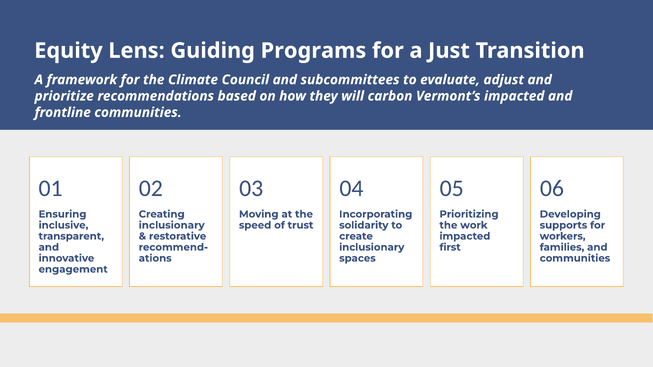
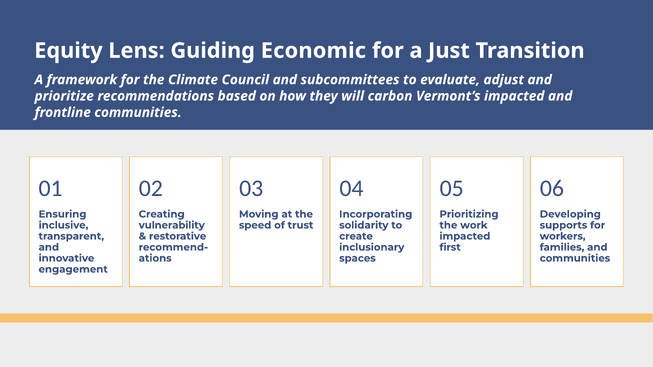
Programs: Programs -> Economic (313, 51)
inclusionary: inclusionary -> vulnerability (172, 225)
